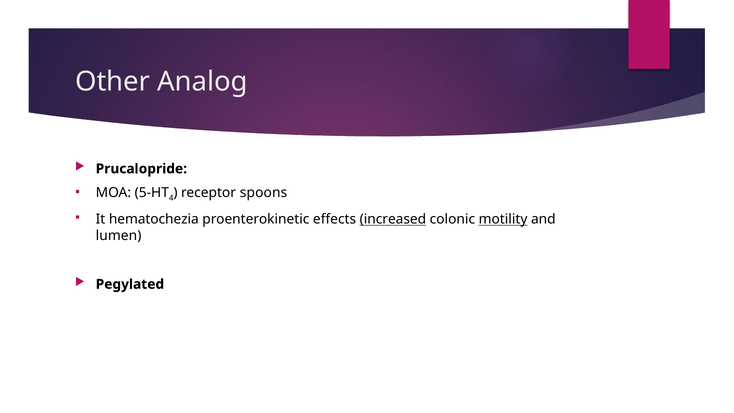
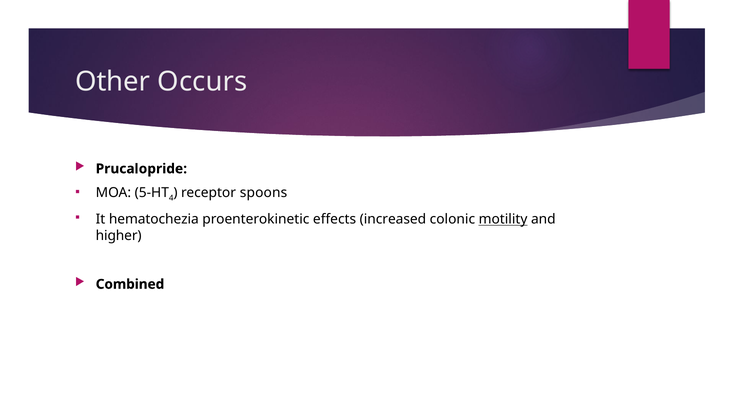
Analog: Analog -> Occurs (203, 82)
increased underline: present -> none (393, 219)
lumen: lumen -> higher (119, 236)
Pegylated: Pegylated -> Combined (130, 284)
